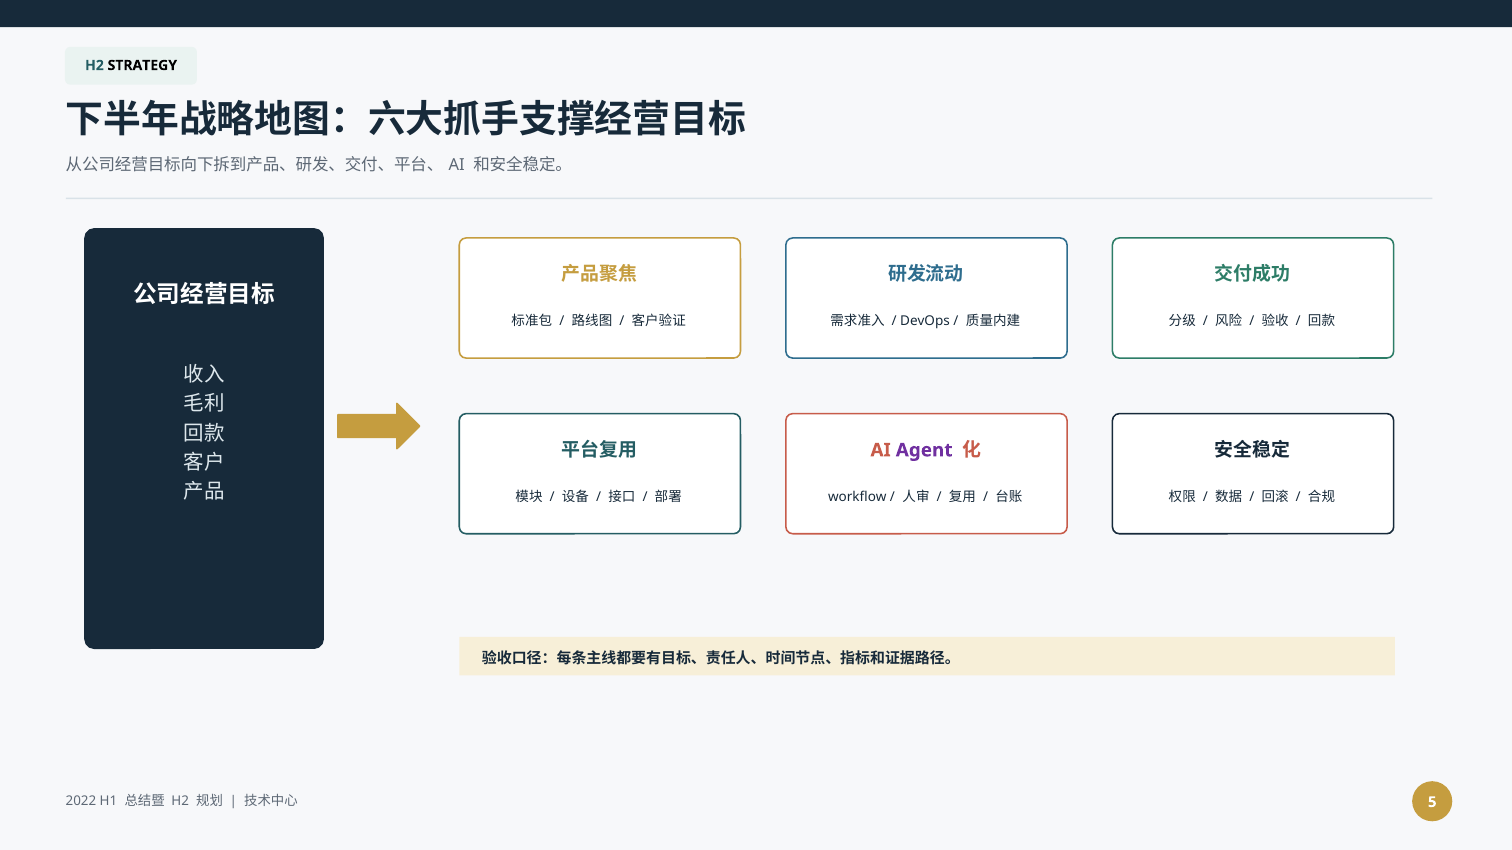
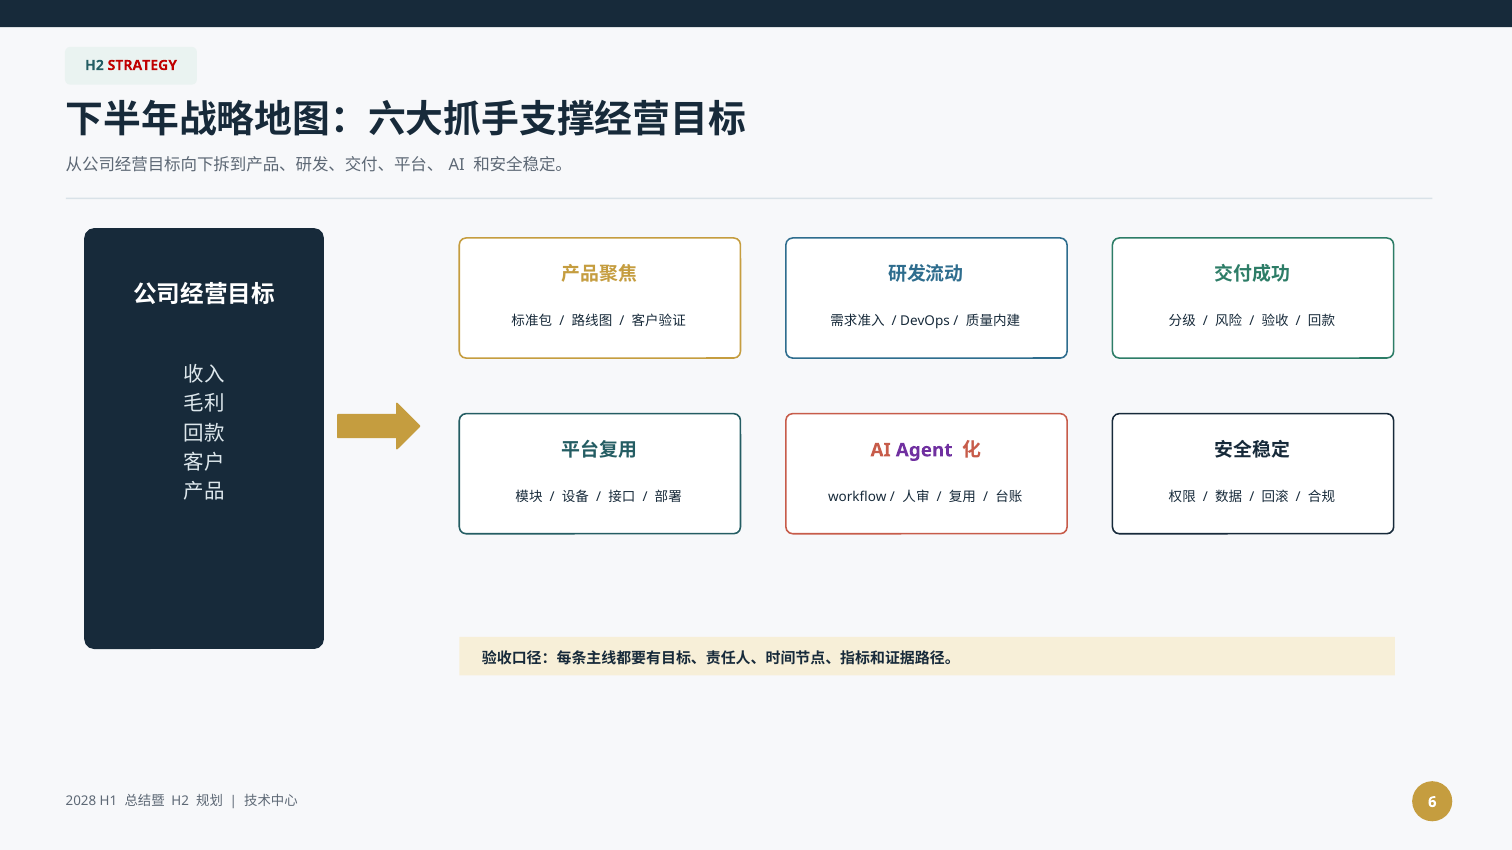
STRATEGY colour: black -> red (142, 65)
2022: 2022 -> 2028 (81, 802)
5: 5 -> 6 (1432, 803)
